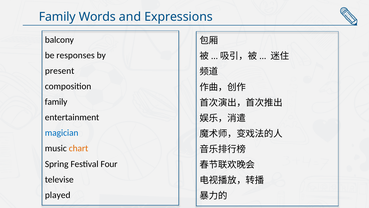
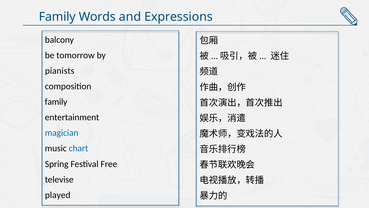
responses: responses -> tomorrow (76, 55)
present: present -> pianists (60, 71)
chart colour: orange -> blue (79, 148)
Four: Four -> Free (109, 164)
